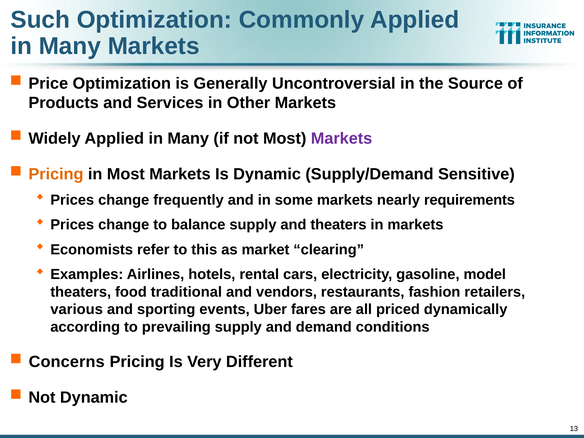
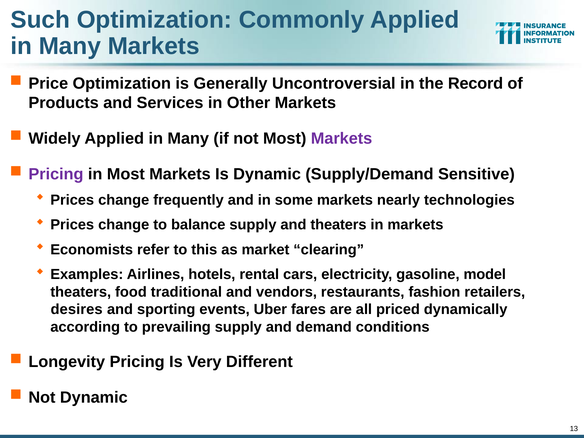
Source: Source -> Record (476, 83)
Pricing colour: orange -> purple (56, 174)
requirements: requirements -> technologies (469, 200)
various: various -> desires (77, 309)
Concerns: Concerns -> Longevity (67, 362)
